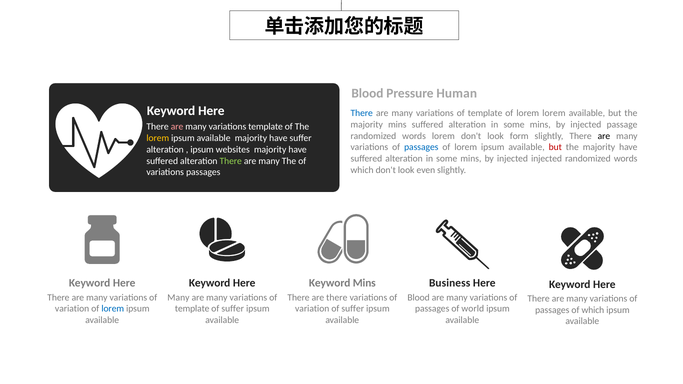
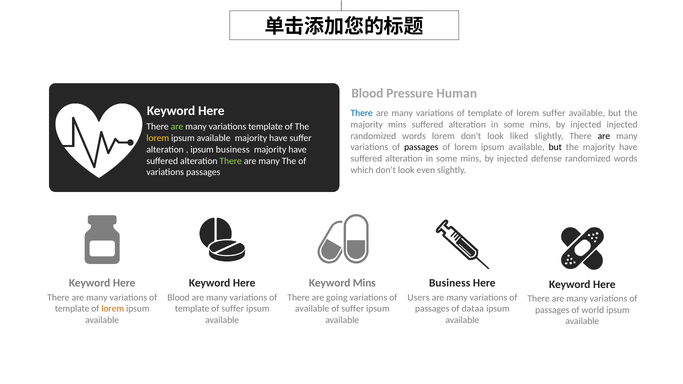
lorem lorem: lorem -> suffer (554, 113)
injected passage: passage -> injected (622, 125)
are colour: pink -> light green (177, 127)
form: form -> liked (519, 136)
passages colour: blue -> black (421, 147)
but colour: red -> black (555, 147)
ipsum websites: websites -> business (233, 150)
injected injected: injected -> defense (547, 159)
Many: Many -> Blood (178, 297)
are there: there -> going (337, 297)
Blood: Blood -> Users (418, 297)
variation: variation -> template (72, 309)
lorem colour: blue -> orange (113, 309)
variation: variation -> available (312, 309)
world: world -> dataa (473, 309)
of which: which -> world (593, 310)
